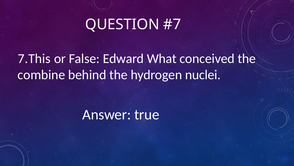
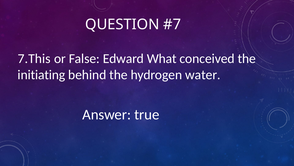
combine: combine -> initiating (41, 75)
nuclei: nuclei -> water (203, 75)
